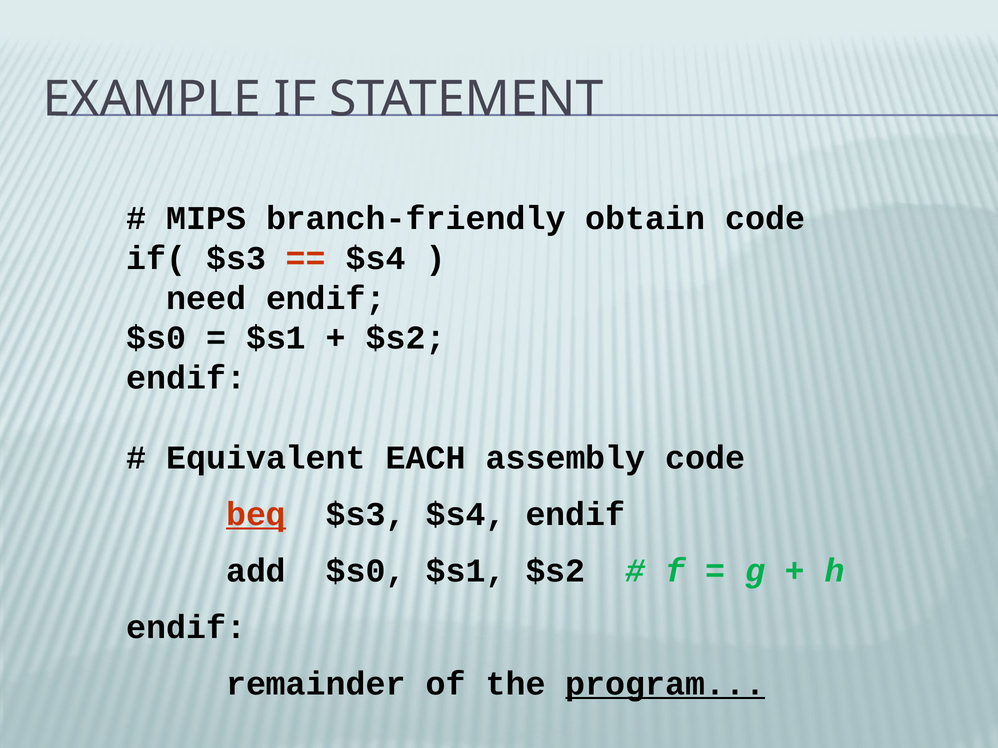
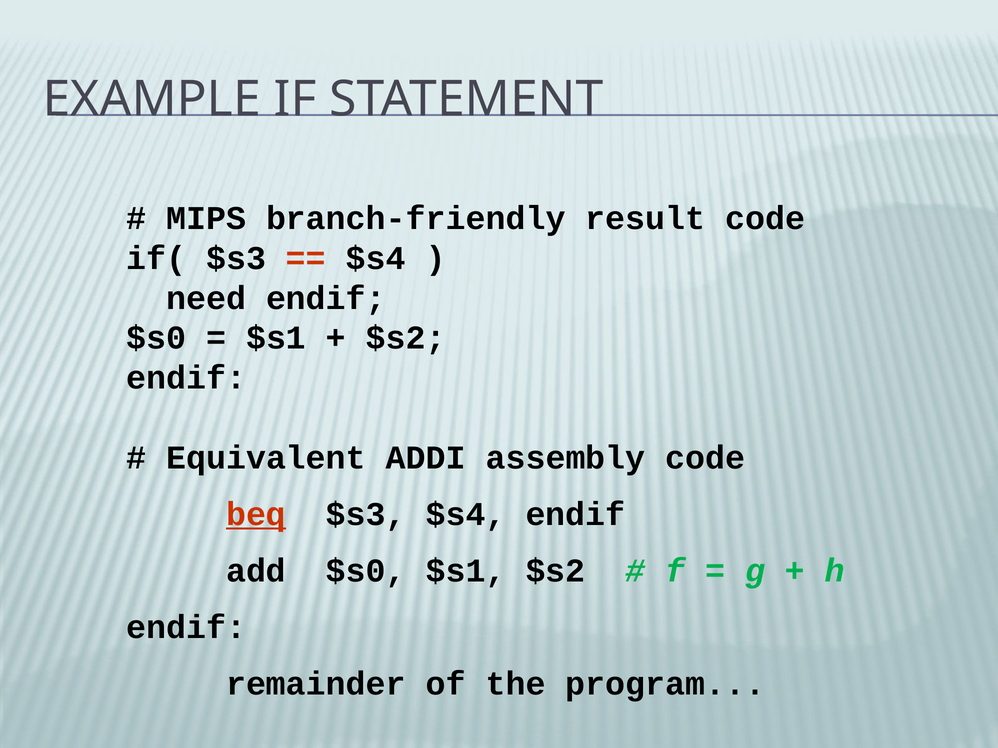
obtain: obtain -> result (645, 218)
EACH: EACH -> ADDI (426, 458)
program underline: present -> none (665, 684)
